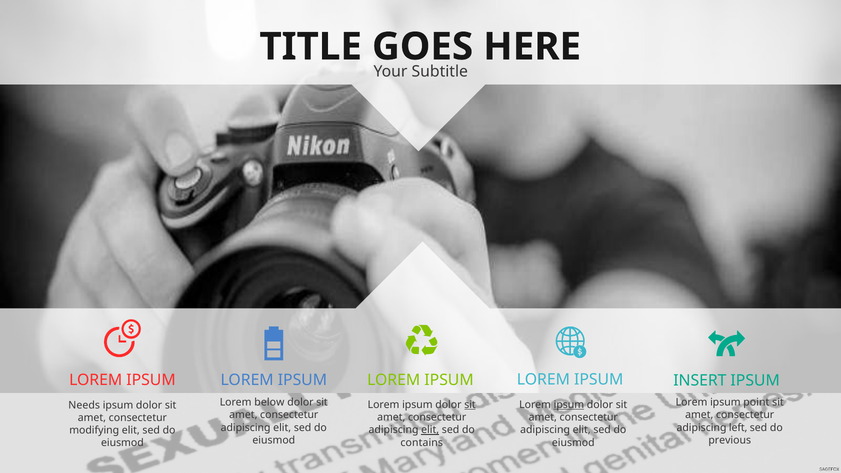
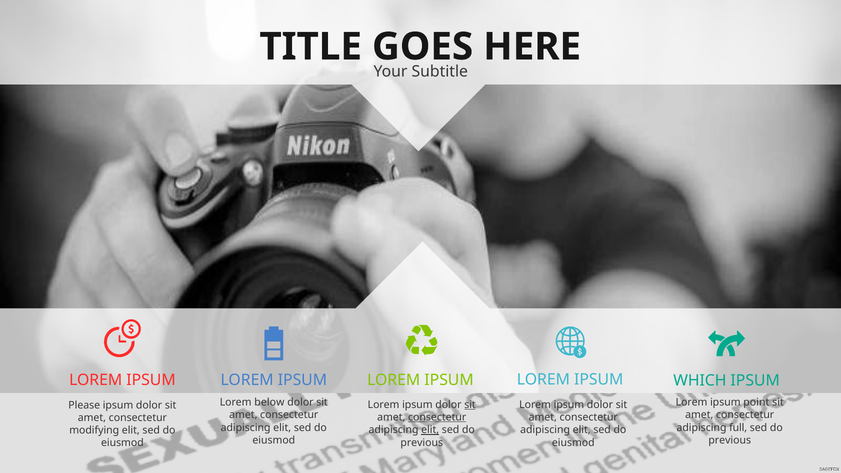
INSERT: INSERT -> WHICH (700, 380)
ipsum underline: present -> none (569, 405)
Needs: Needs -> Please (84, 405)
consectetur underline: none -> present (437, 417)
left: left -> full (738, 428)
contains: contains -> previous (422, 443)
